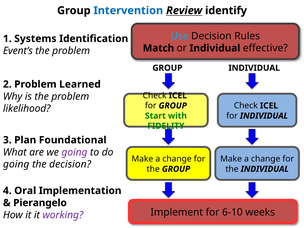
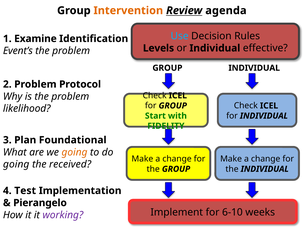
Intervention colour: blue -> orange (128, 11)
identify: identify -> agenda (226, 11)
Systems: Systems -> Examine (35, 39)
Match: Match -> Levels (158, 48)
Learned: Learned -> Protocol (80, 84)
going colour: purple -> orange (75, 152)
the decision: decision -> received (70, 164)
Oral: Oral -> Test (25, 191)
